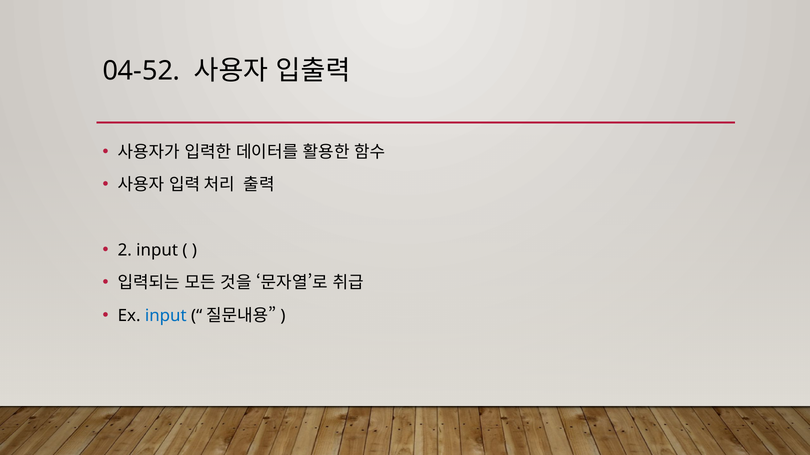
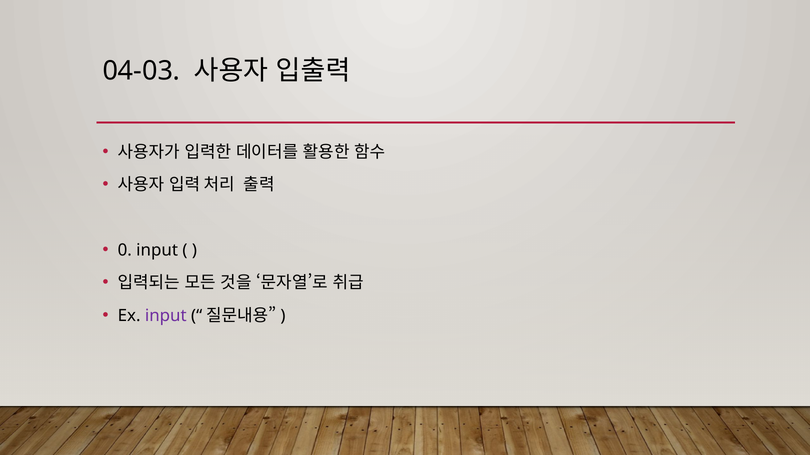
04-52: 04-52 -> 04-03 (141, 71)
2: 2 -> 0 (125, 251)
input colour: blue -> purple (166, 316)
